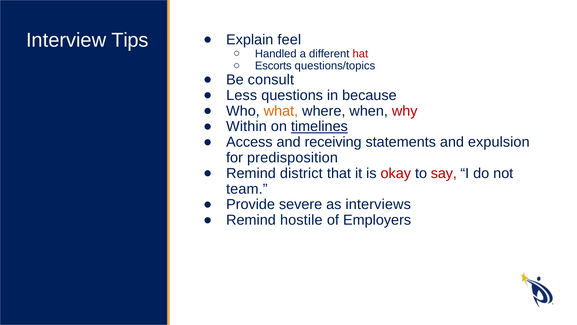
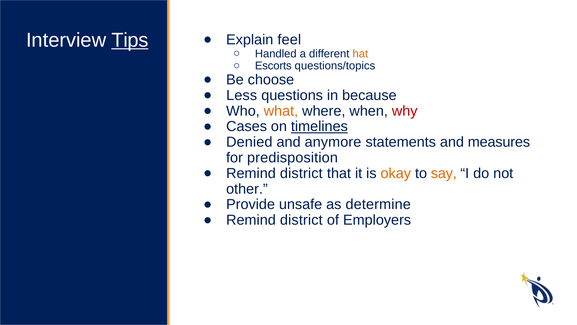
Tips underline: none -> present (130, 40)
hat colour: red -> orange (360, 54)
consult: consult -> choose (271, 80)
Within: Within -> Cases (247, 126)
Access: Access -> Denied (249, 142)
receiving: receiving -> anymore (333, 142)
expulsion: expulsion -> measures (499, 142)
okay colour: red -> orange (396, 173)
say colour: red -> orange (444, 173)
team: team -> other (247, 189)
severe: severe -> unsafe (301, 204)
interviews: interviews -> determine (378, 204)
hostile: hostile -> district (301, 220)
